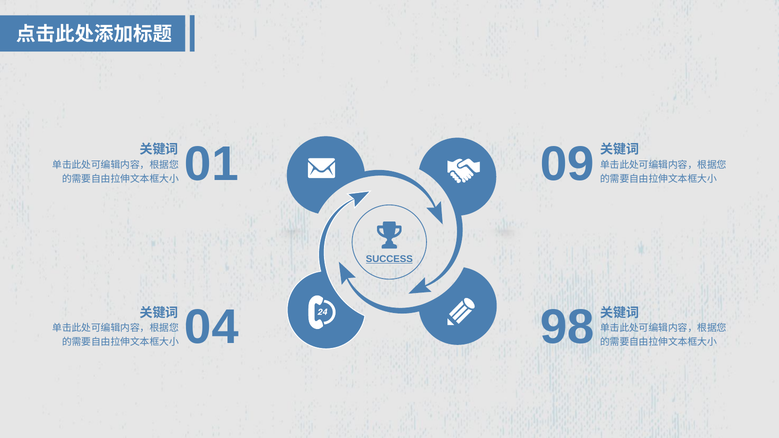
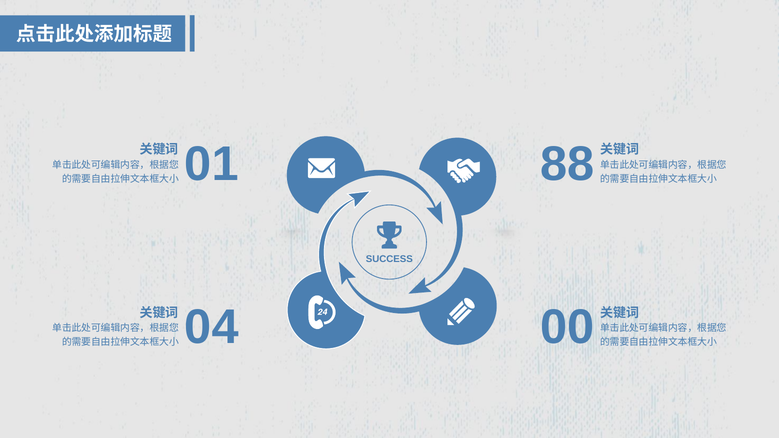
09: 09 -> 88 (567, 164)
SUCCESS underline: present -> none (389, 259)
98: 98 -> 00 (567, 328)
